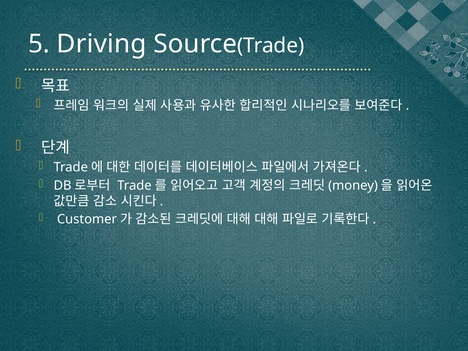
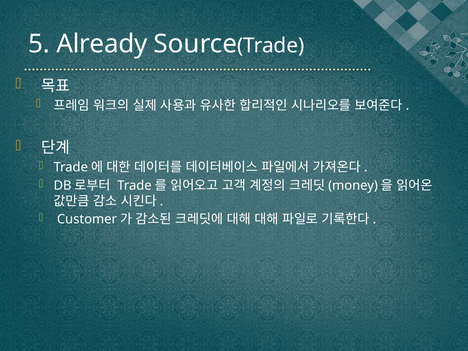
Driving: Driving -> Already (102, 44)
